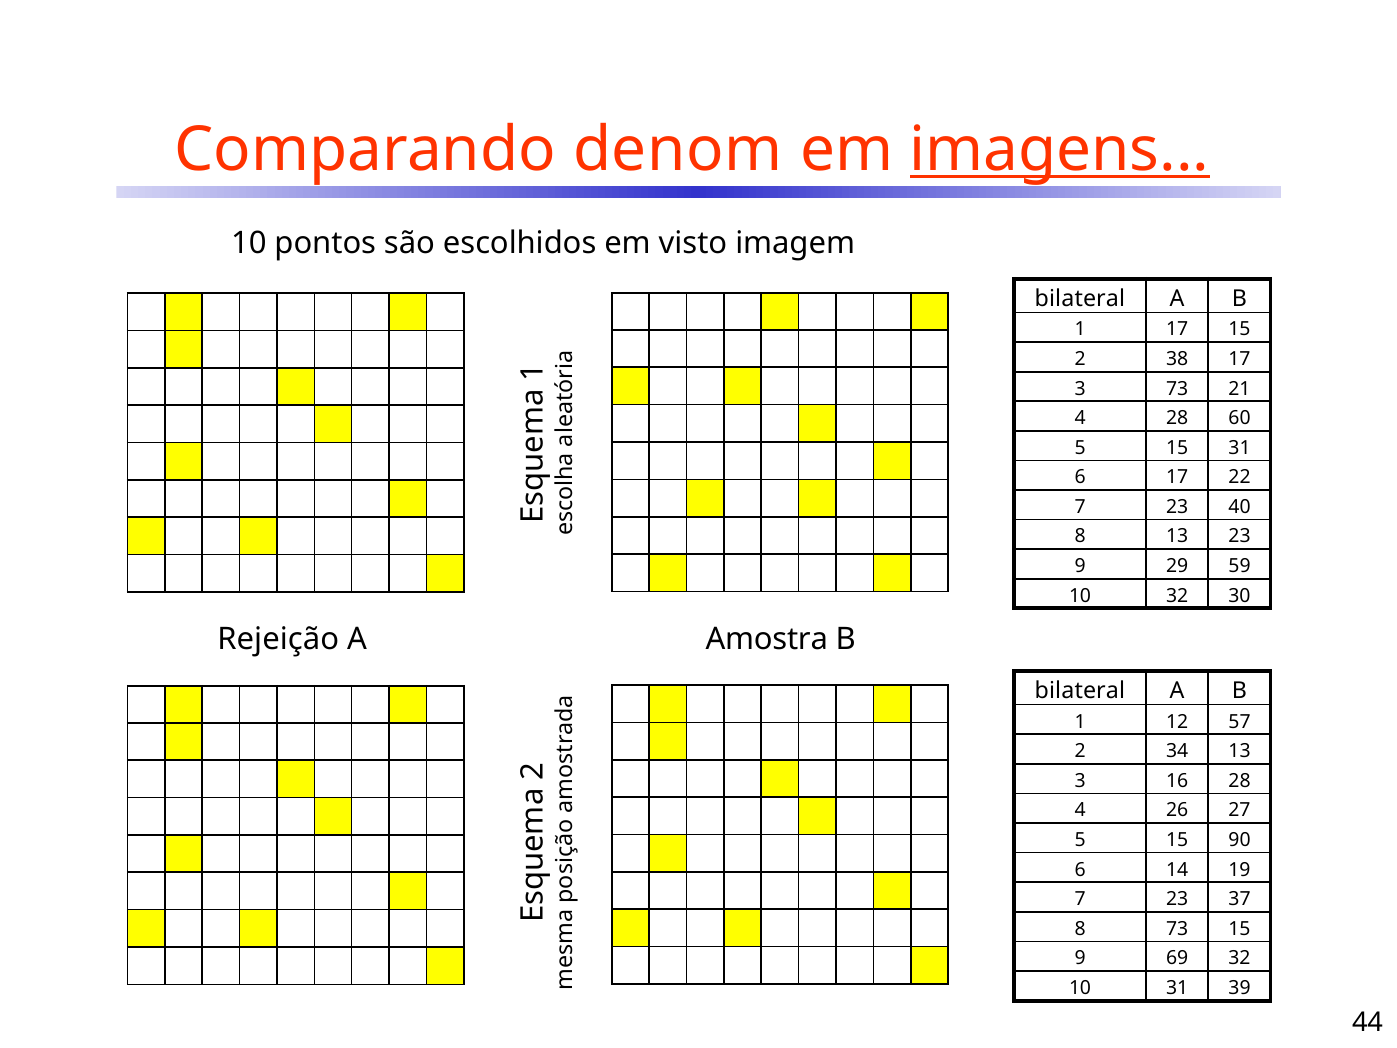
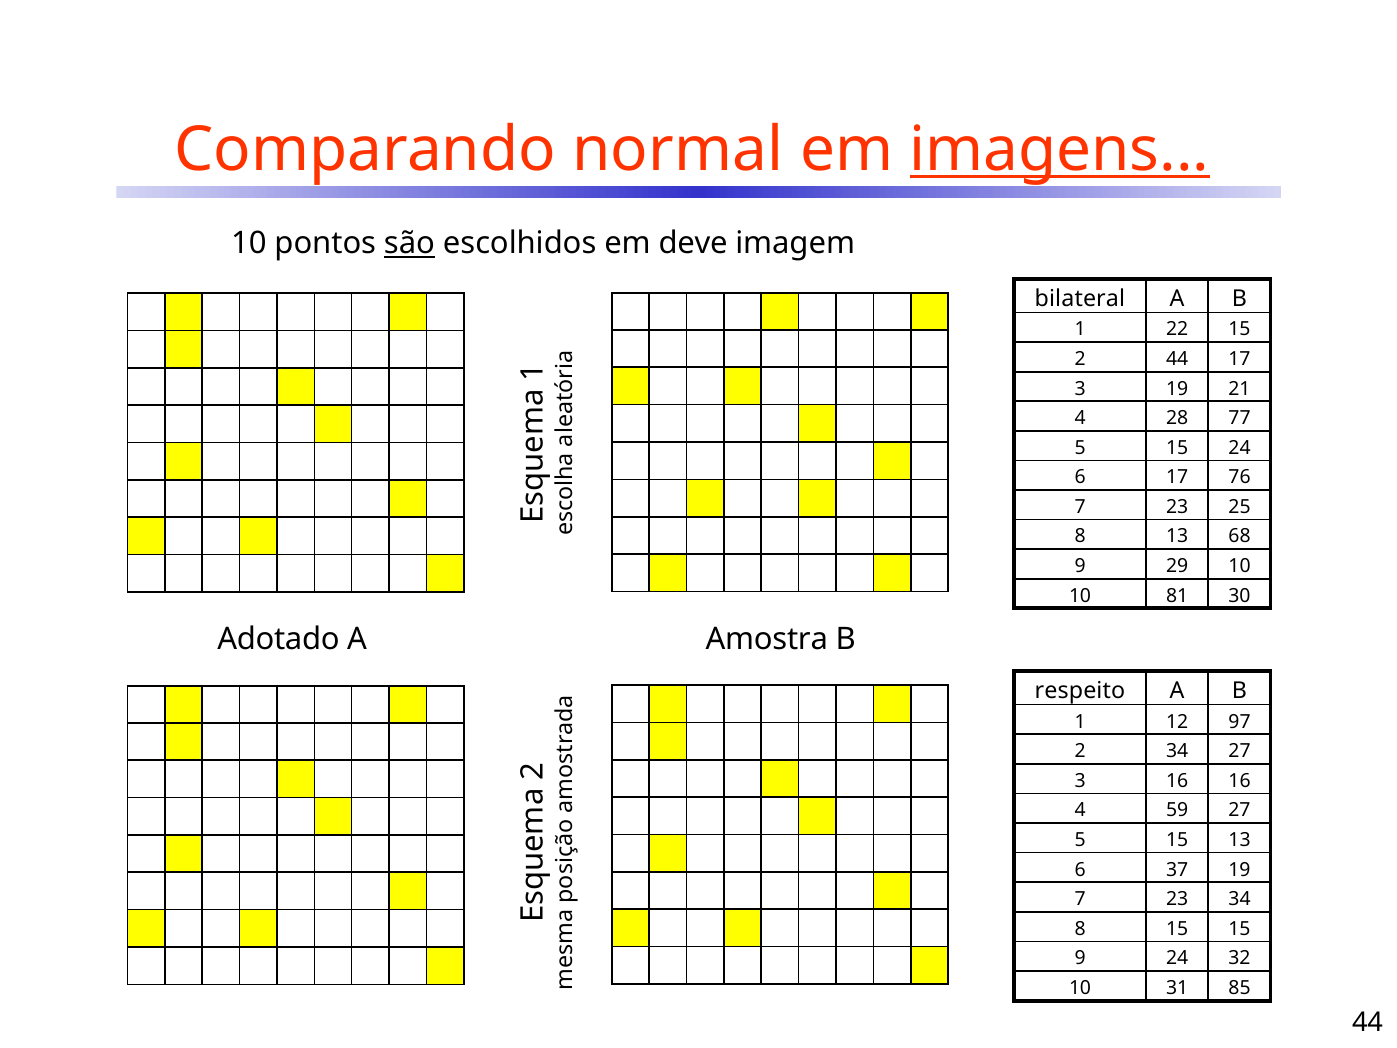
denom: denom -> normal (678, 150)
são underline: none -> present (409, 244)
visto: visto -> deve (693, 244)
1 17: 17 -> 22 (1177, 329)
2 38: 38 -> 44 (1177, 359)
3 73: 73 -> 19 (1177, 389)
60: 60 -> 77 (1240, 418)
15 31: 31 -> 24 (1240, 448)
22: 22 -> 76 (1240, 477)
40: 40 -> 25 (1240, 507)
13 23: 23 -> 68 (1240, 536)
29 59: 59 -> 10 (1240, 566)
10 32: 32 -> 81 (1177, 596)
Rejeição: Rejeição -> Adotado (278, 639)
bilateral: bilateral -> respeito (1080, 691)
57: 57 -> 97 (1240, 722)
34 13: 13 -> 27 (1240, 751)
16 28: 28 -> 16 (1240, 781)
26: 26 -> 59 (1177, 810)
15 90: 90 -> 13 (1240, 840)
14: 14 -> 37 (1177, 869)
23 37: 37 -> 34 (1240, 899)
8 73: 73 -> 15 (1177, 929)
9 69: 69 -> 24 (1177, 958)
39: 39 -> 85 (1240, 988)
